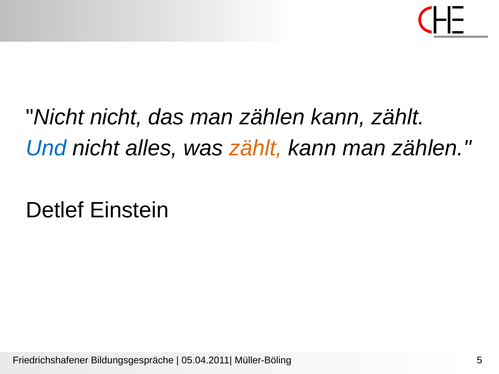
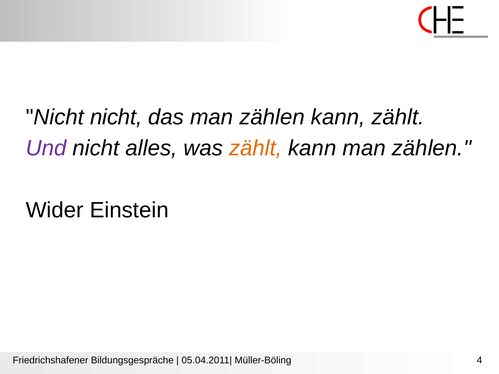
Und colour: blue -> purple (46, 148)
Detlef: Detlef -> Wider (55, 210)
5: 5 -> 4 (480, 361)
